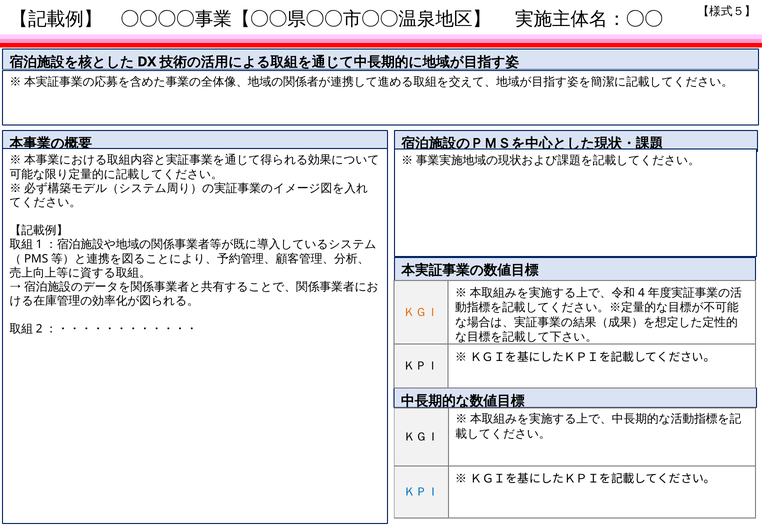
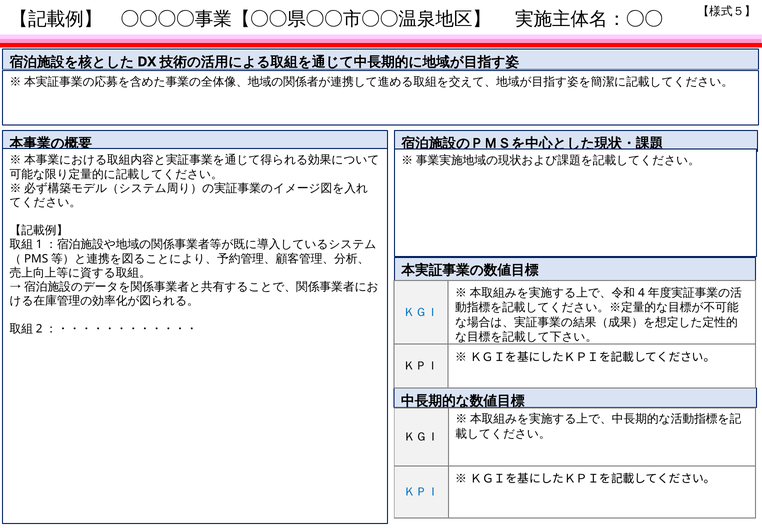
ＫＧＩ colour: orange -> blue (421, 312)
